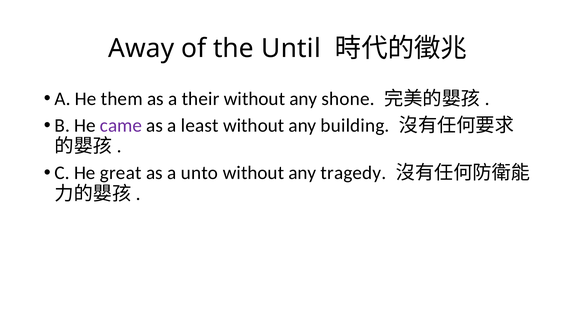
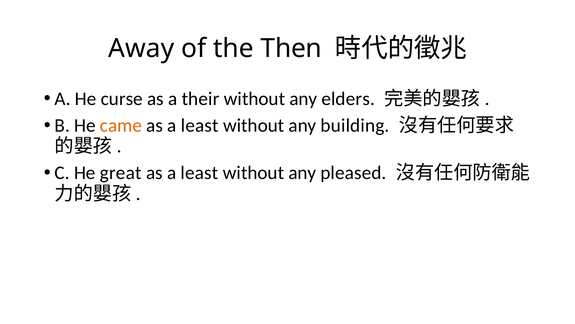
Until: Until -> Then (291, 48)
them: them -> curse (122, 98)
shone: shone -> elders (348, 98)
came colour: purple -> orange (121, 125)
unto: unto -> least (200, 173)
tragedy: tragedy -> pleased (353, 173)
